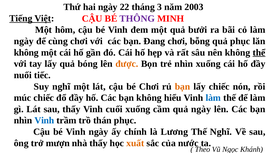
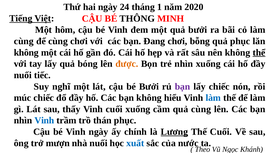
22: 22 -> 24 (125, 7)
3: 3 -> 1 (160, 7)
2003: 2003 -> 2020 (194, 7)
THÔNG colour: purple -> black (137, 19)
ngày: ngày -> cùng (24, 41)
bé Chơi: Chơi -> Bưởi (149, 87)
bạn colour: orange -> purple (183, 87)
quả ngày: ngày -> cùng (201, 110)
Lương underline: none -> present (174, 132)
Thế Nghĩ: Nghĩ -> Cuối (221, 132)
nhà thấy: thấy -> nuối (98, 144)
xuất colour: orange -> blue (135, 144)
